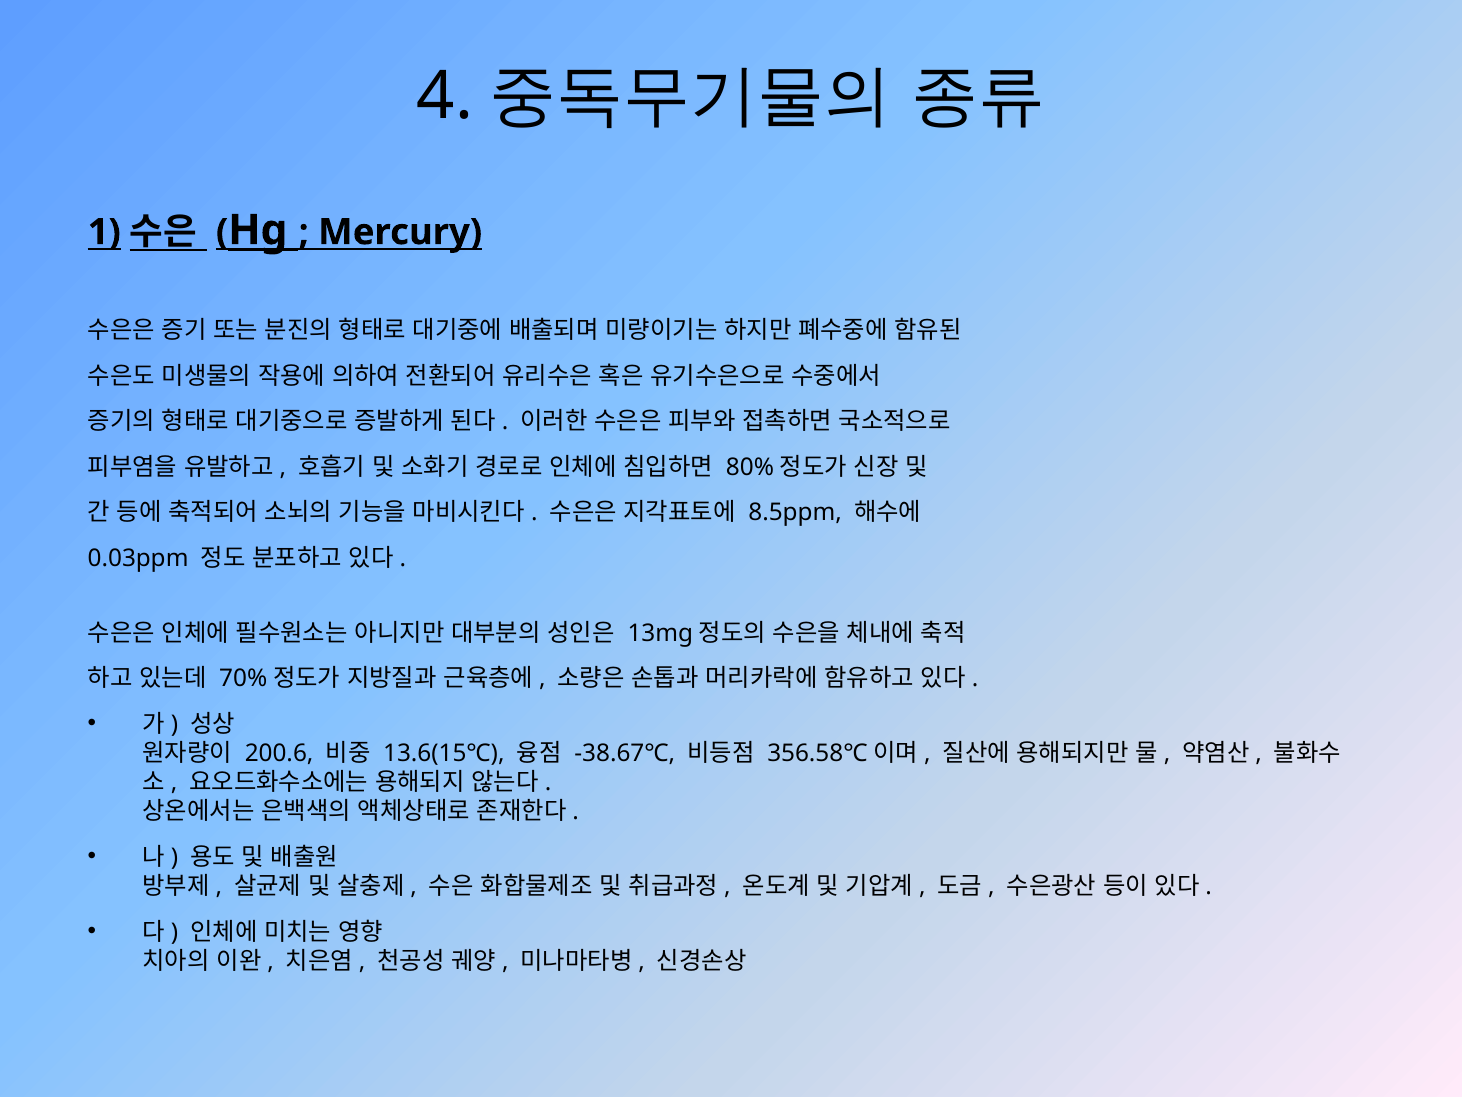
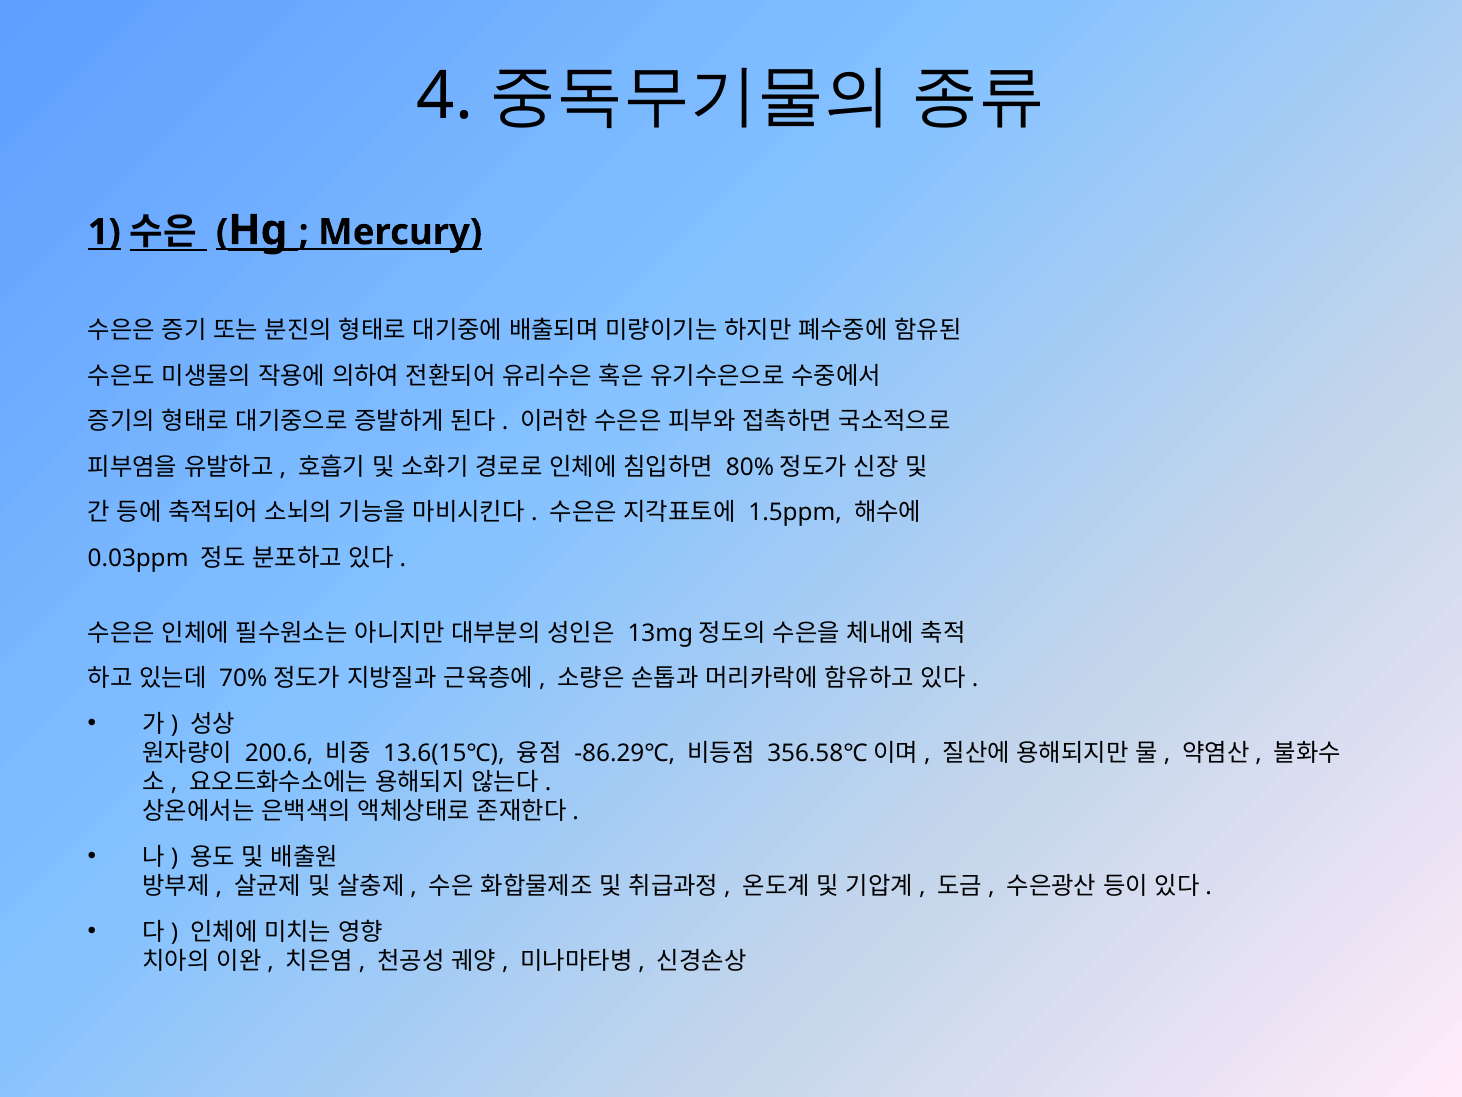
8.5ppm: 8.5ppm -> 1.5ppm (795, 513)
-38.67℃: -38.67℃ -> -86.29℃ (625, 753)
